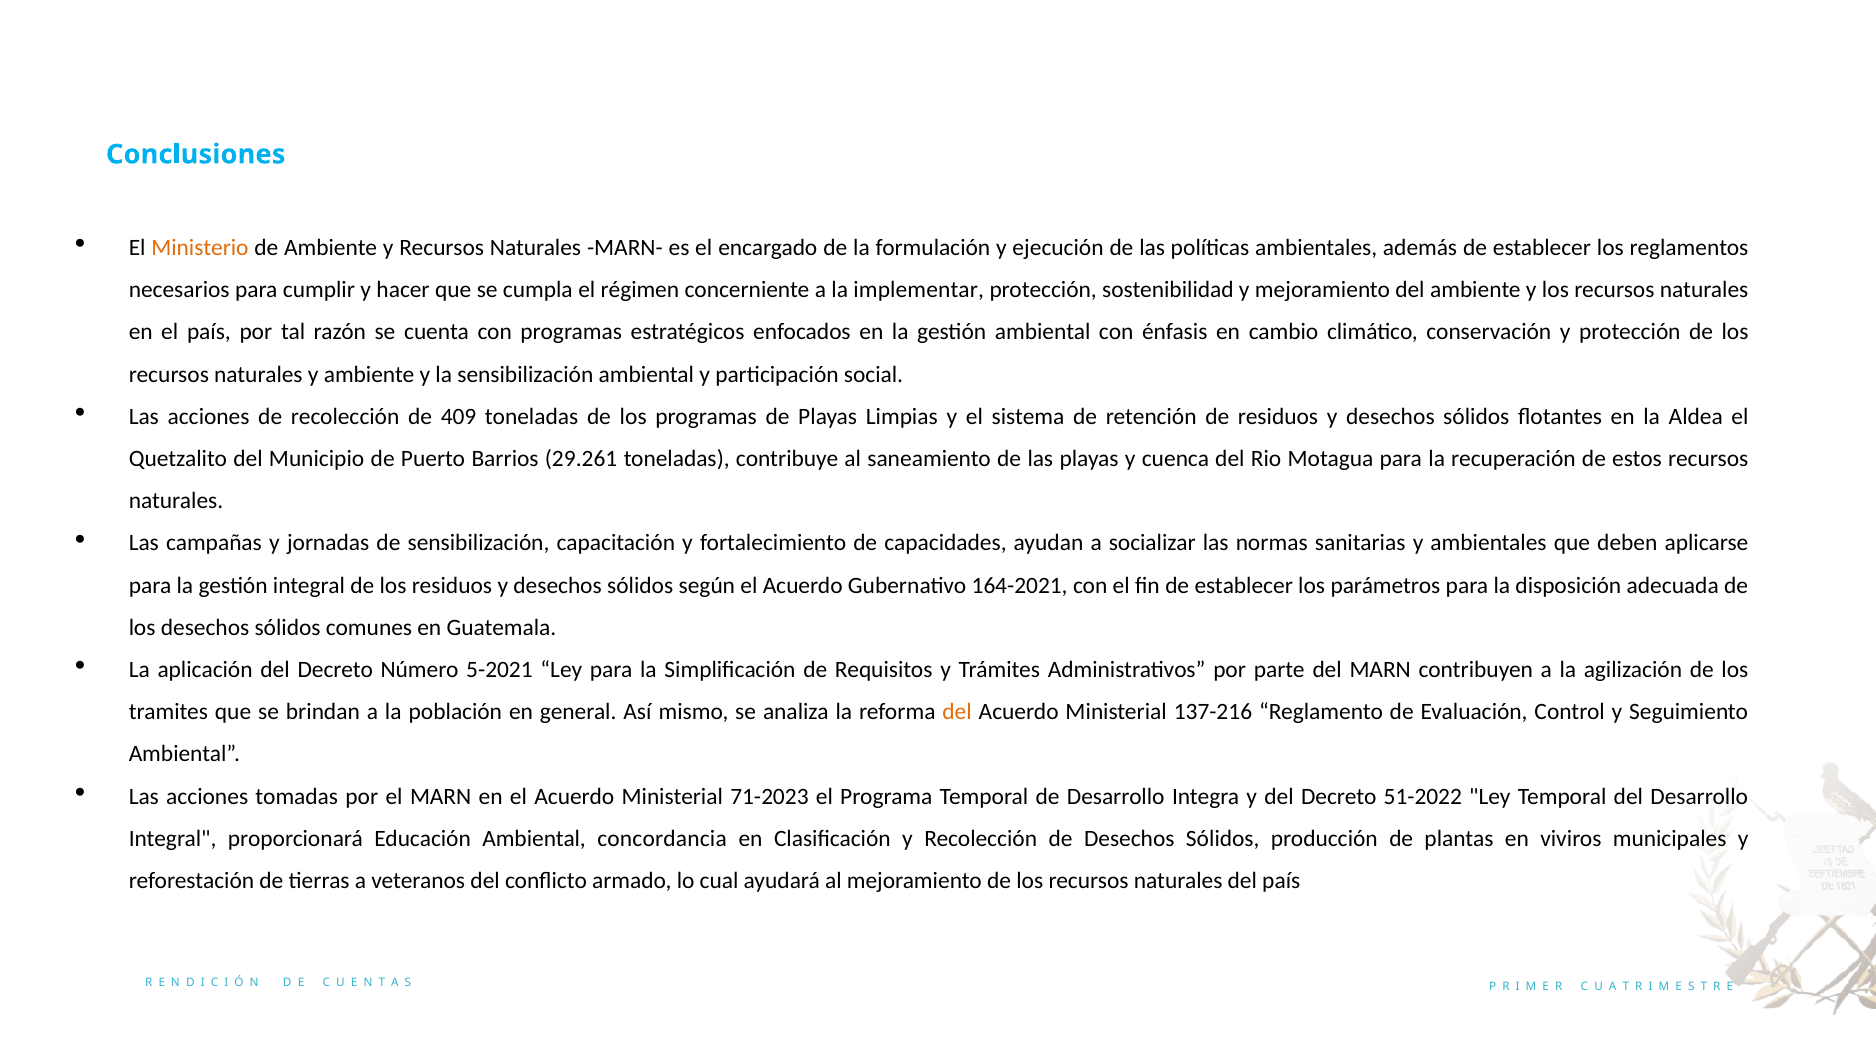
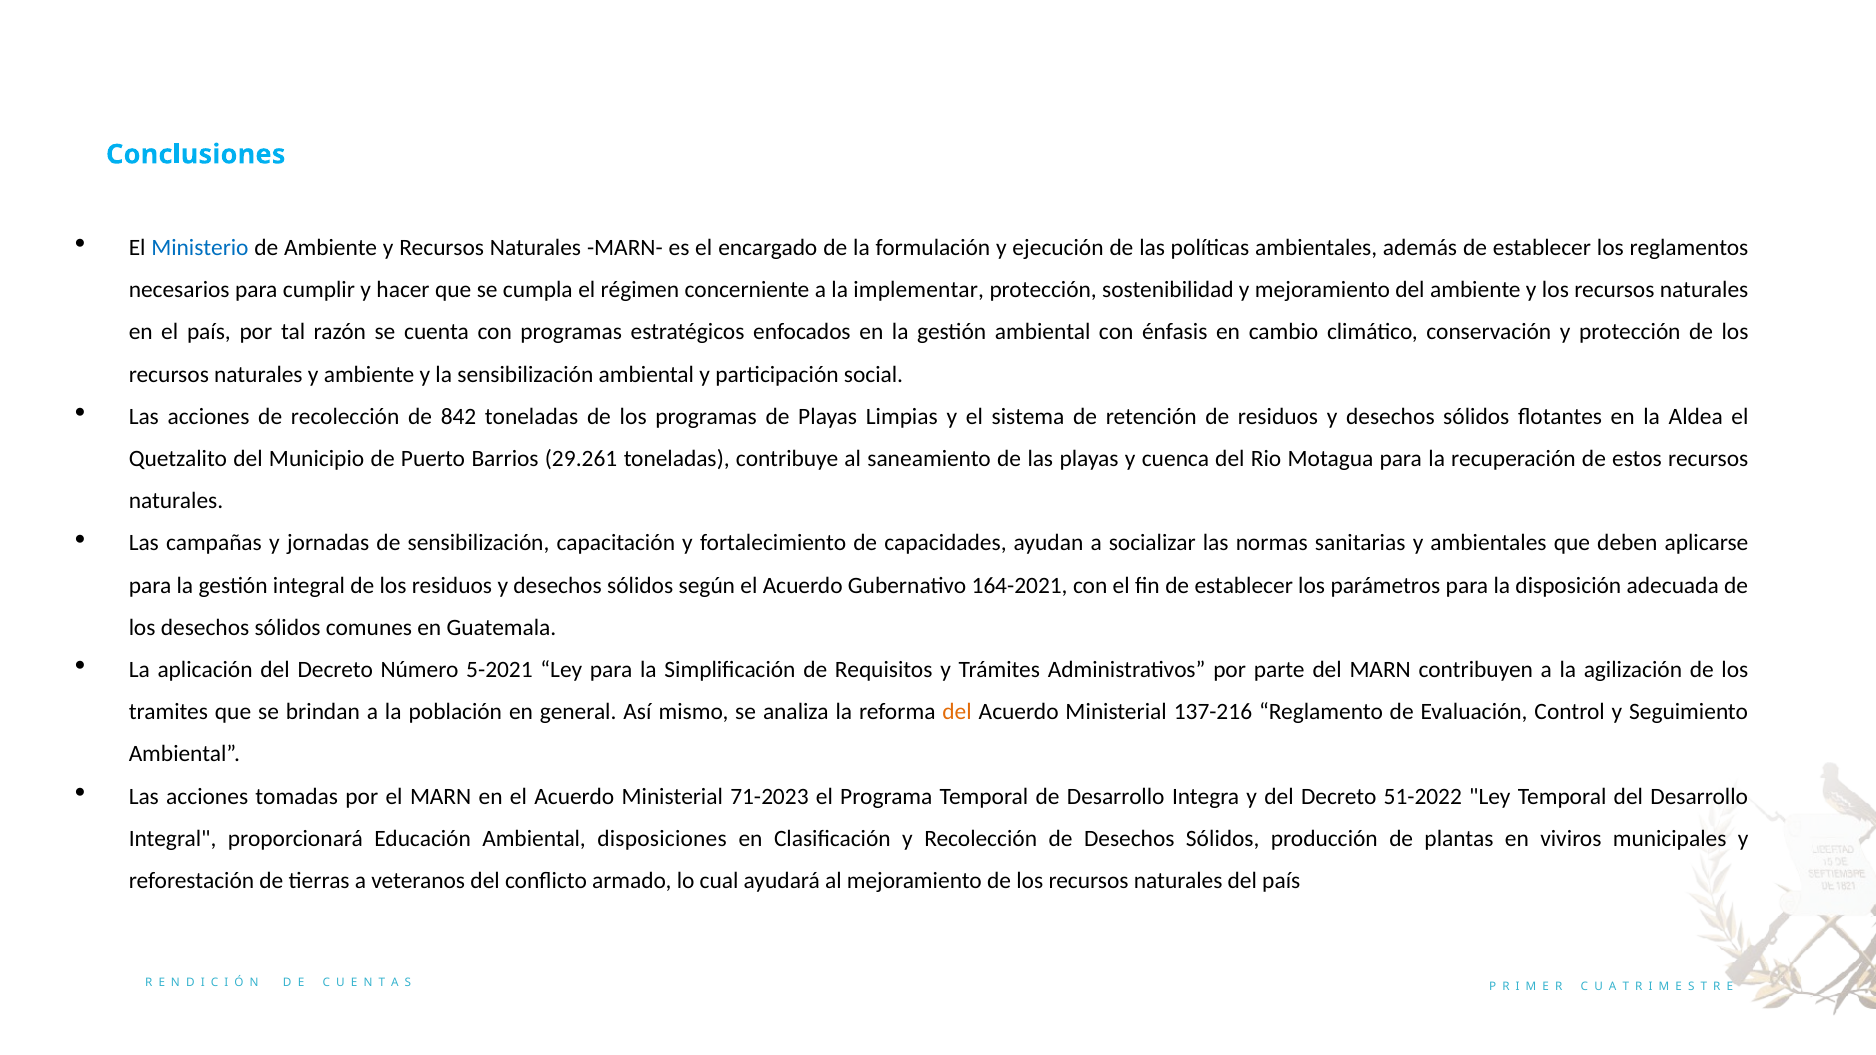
Ministerio colour: orange -> blue (200, 248)
409: 409 -> 842 (459, 417)
concordancia: concordancia -> disposiciones (662, 839)
